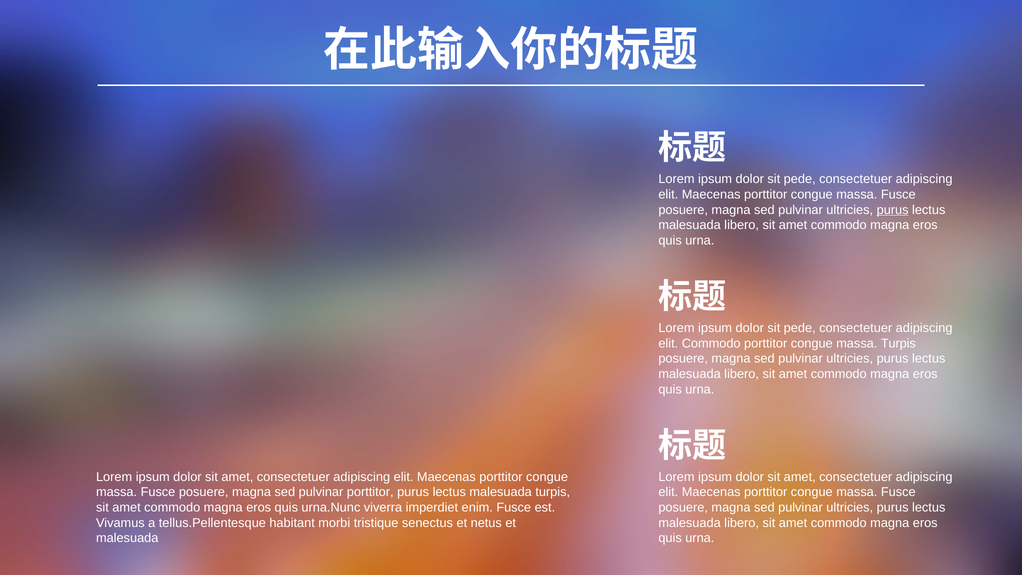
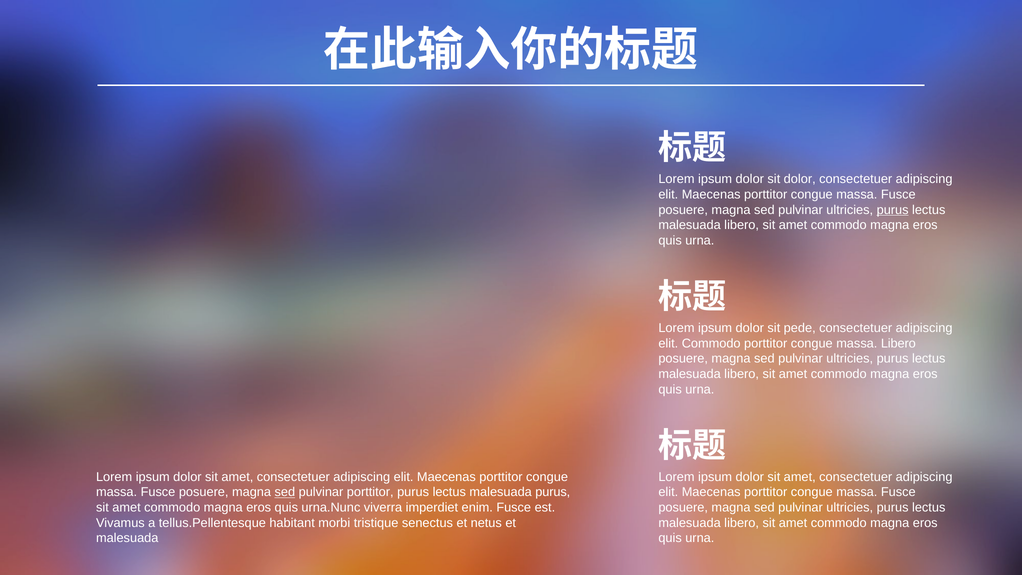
pede: pede -> dolor (800, 179)
massa Turpis: Turpis -> Libero (898, 343)
sed underline: none -> present (285, 492)
malesuada turpis: turpis -> purus (553, 492)
